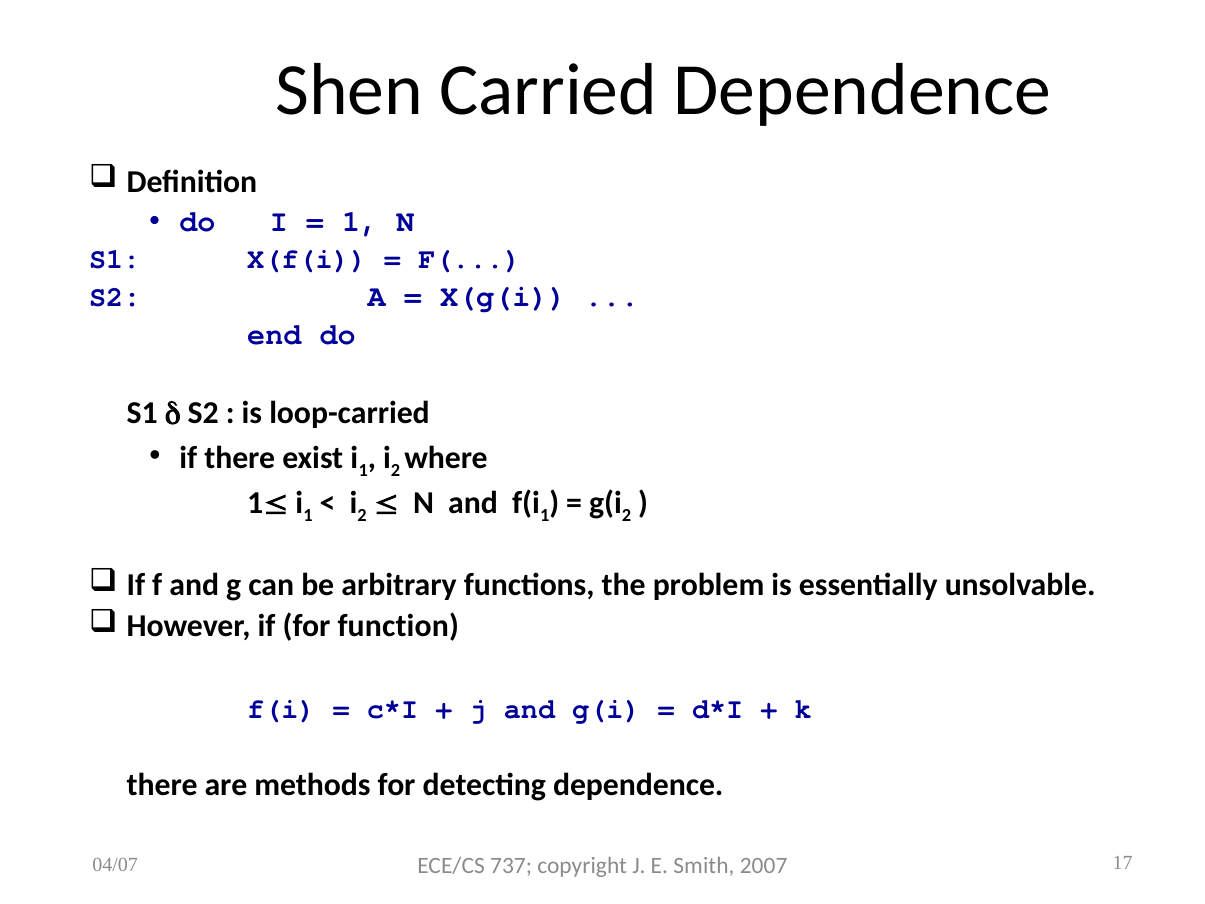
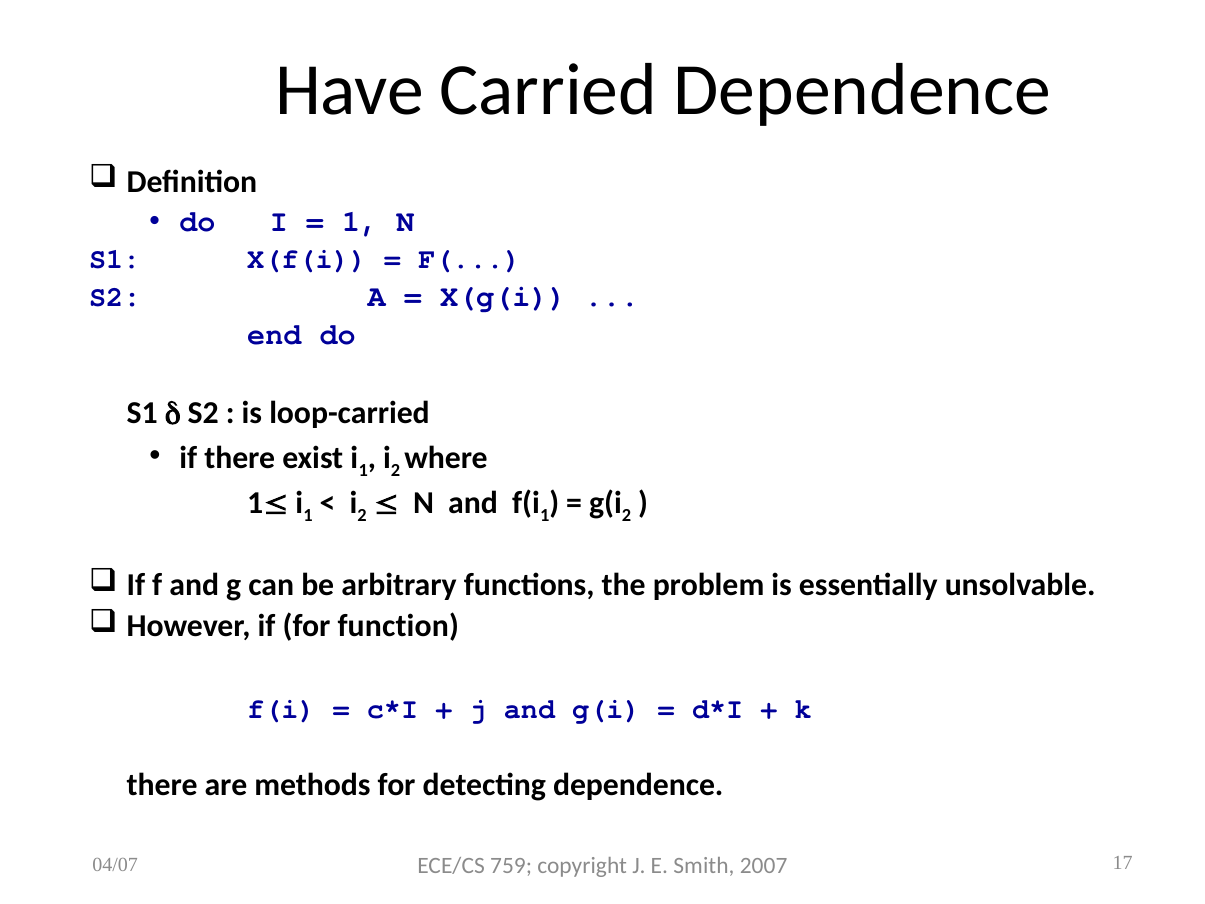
Shen: Shen -> Have (350, 91)
737: 737 -> 759 (511, 865)
